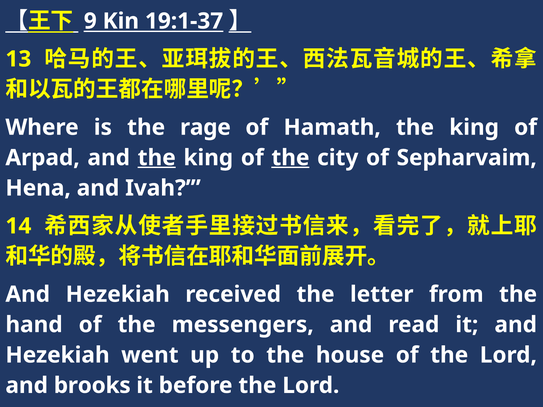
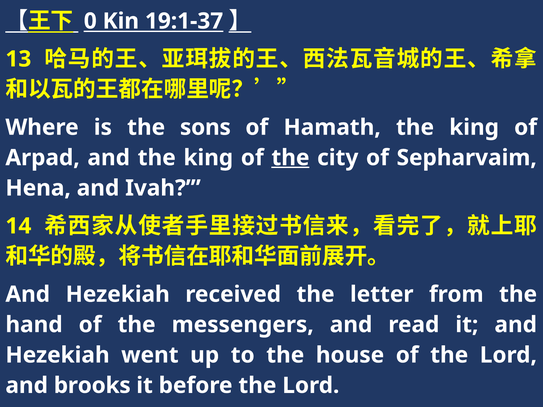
9: 9 -> 0 (90, 21)
rage: rage -> sons (205, 127)
the underline: present -> none (157, 158)
